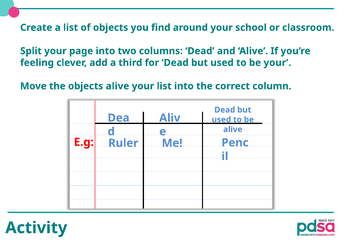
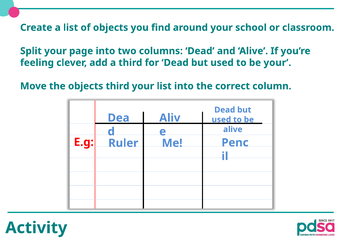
objects alive: alive -> third (118, 86)
